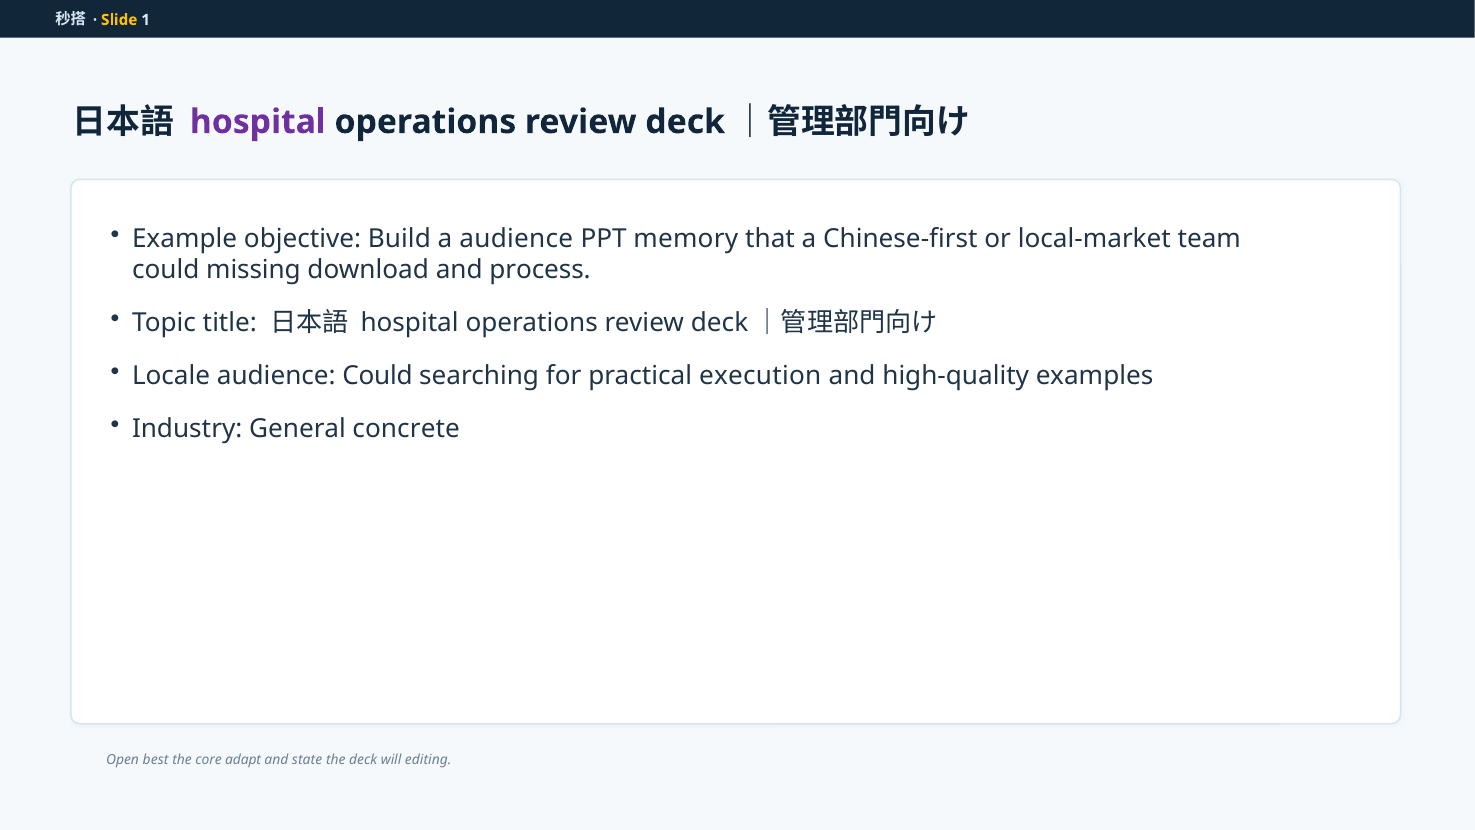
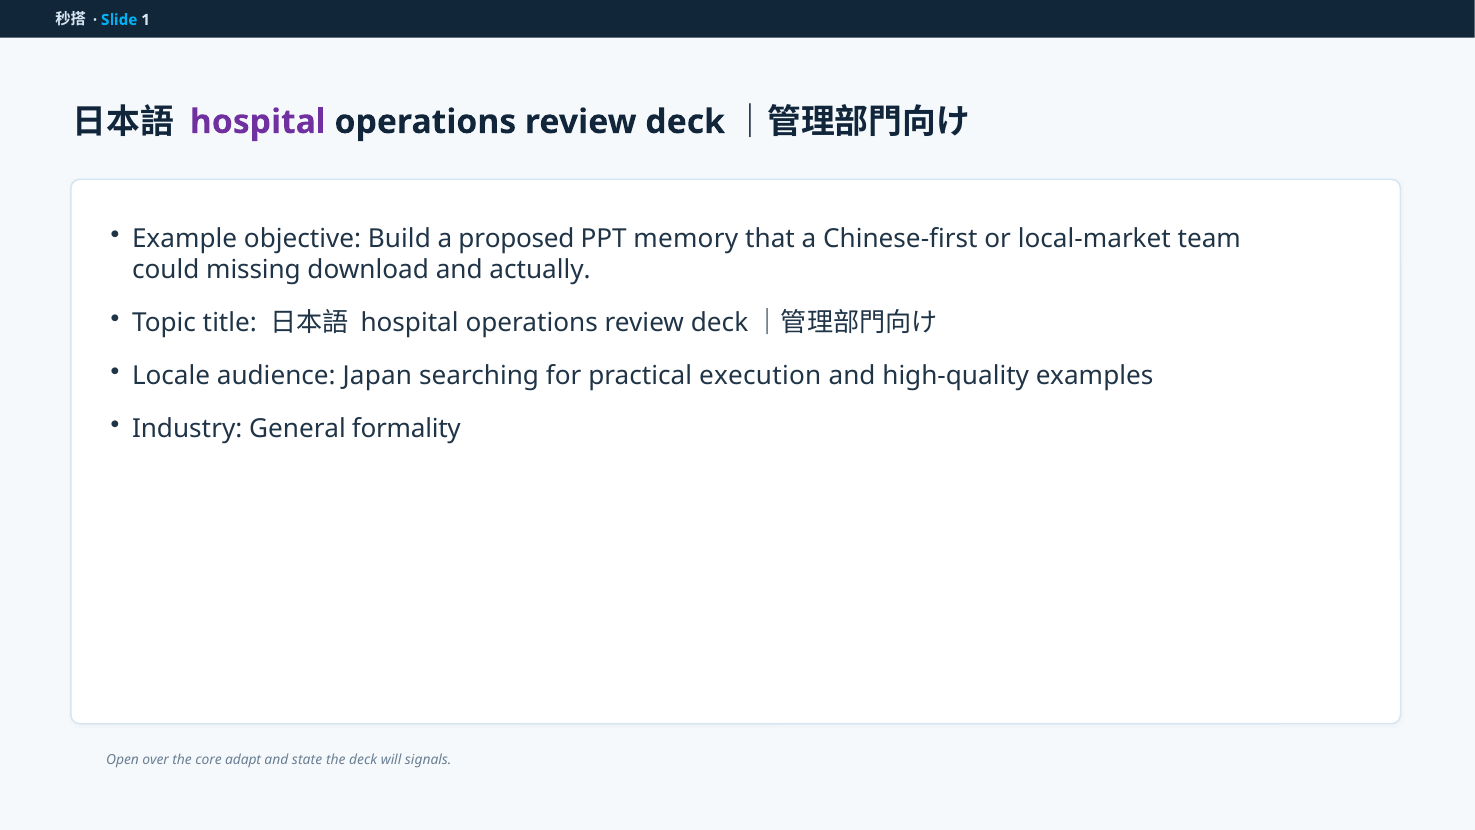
Slide colour: yellow -> light blue (119, 20)
a audience: audience -> proposed (517, 239)
process: process -> actually (540, 270)
audience Could: Could -> Japan (377, 376)
concrete: concrete -> formality (406, 429)
best: best -> over (156, 760)
editing: editing -> signals (428, 760)
